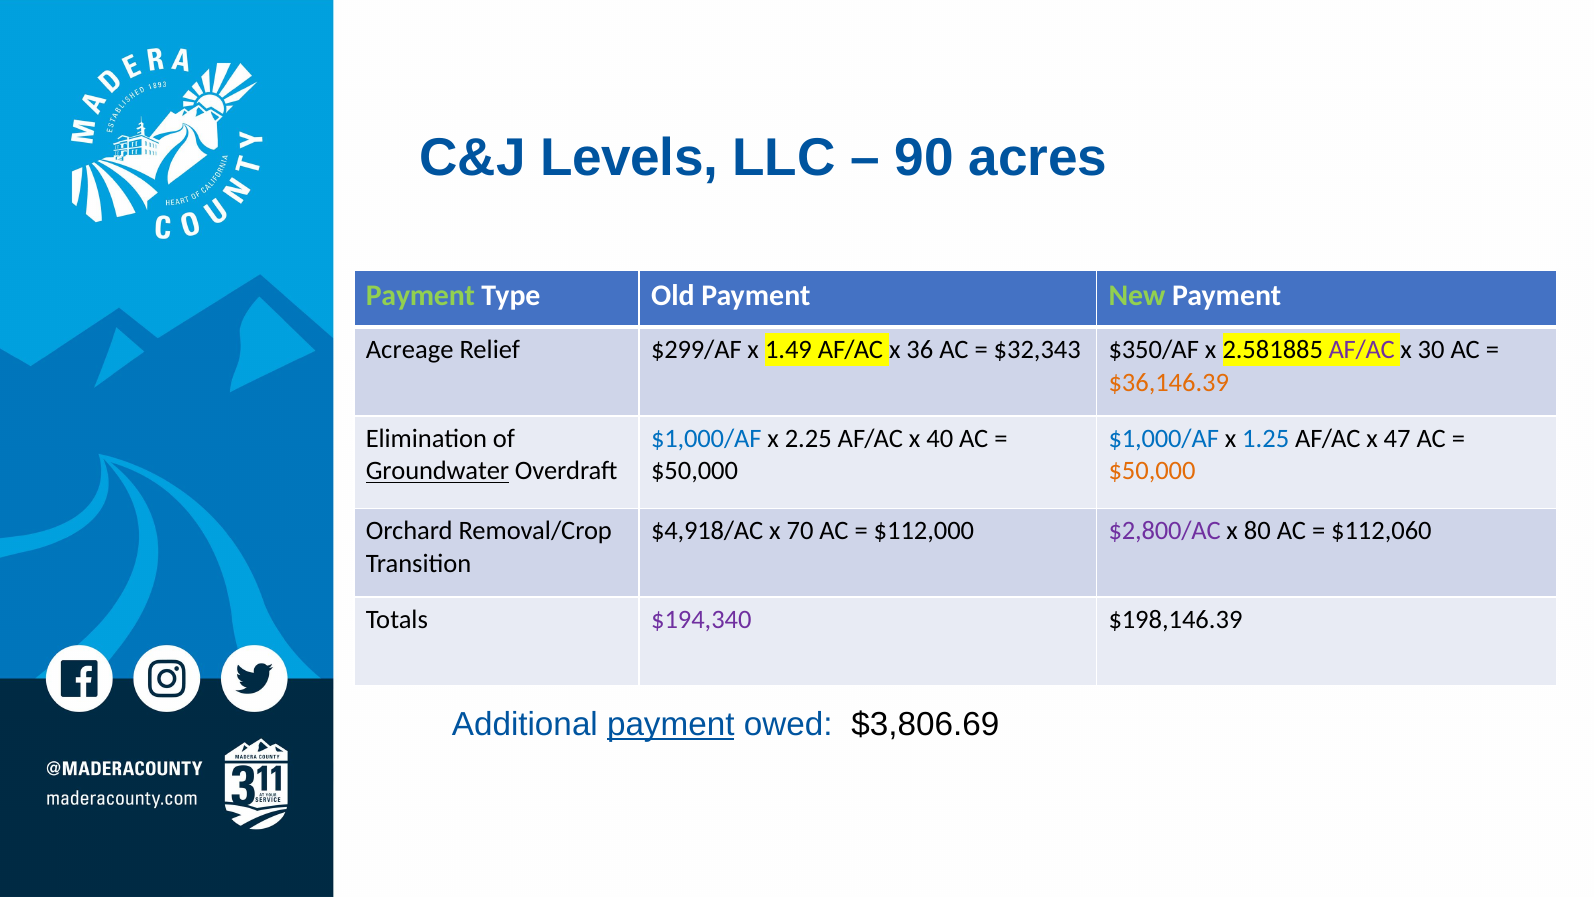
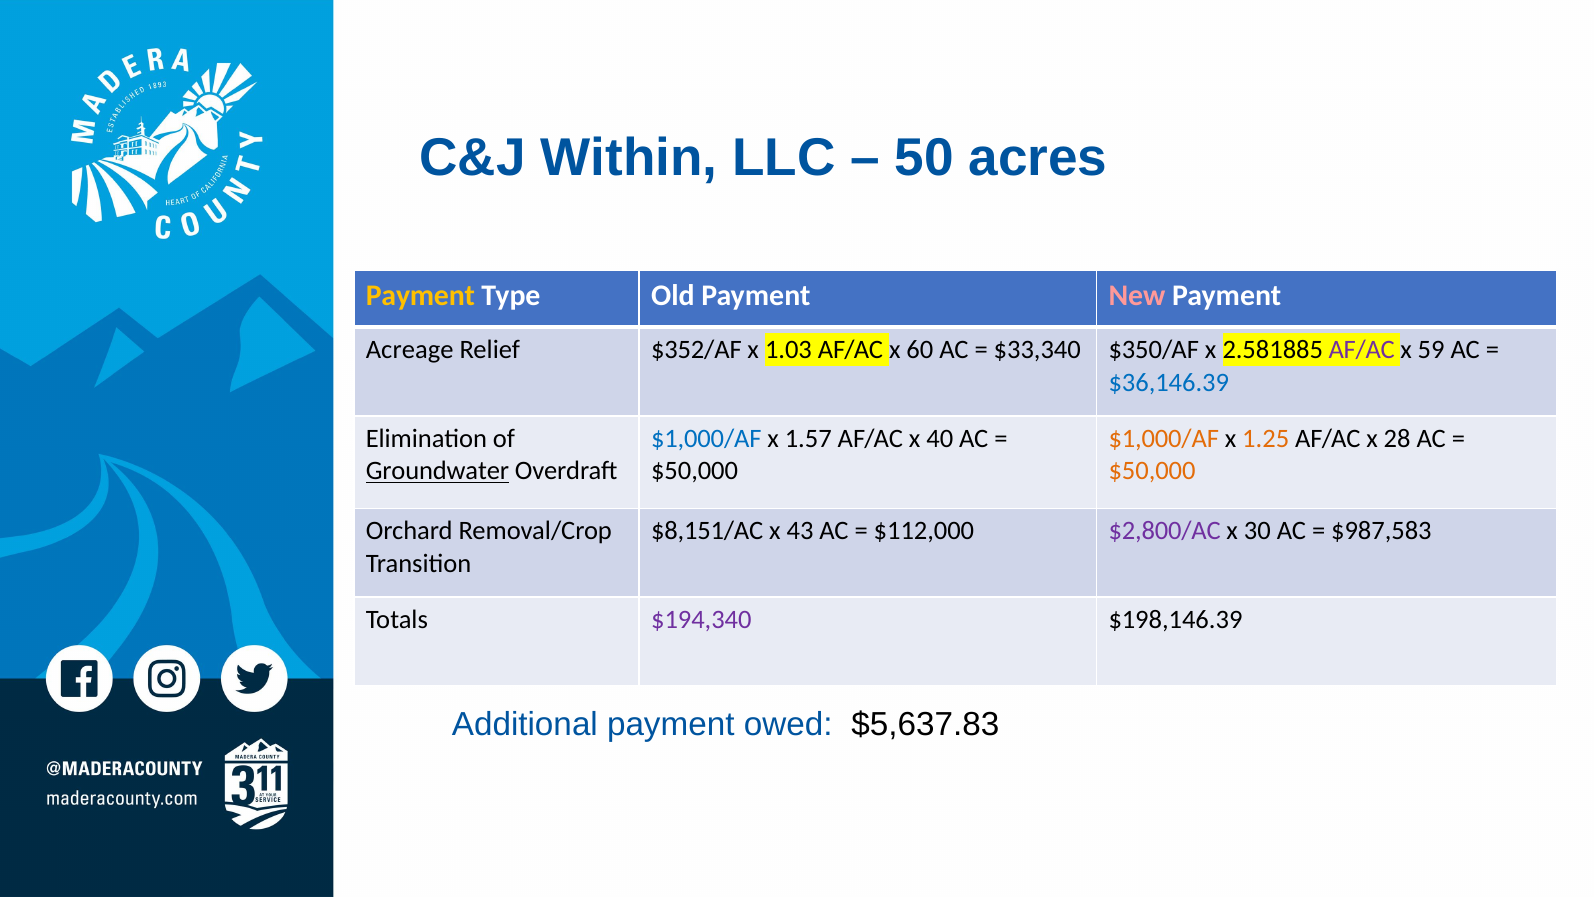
Levels: Levels -> Within (629, 157)
90: 90 -> 50 (924, 157)
Payment colour: light green -> yellow (420, 295)
New colour: light green -> pink (1137, 295)
$299/AF: $299/AF -> $352/AF (696, 350)
1.49: 1.49 -> 1.03 (788, 350)
36: 36 -> 60 (920, 350)
$32,343: $32,343 -> $33,340 (1037, 350)
30: 30 -> 59 (1431, 350)
$36,146.39 colour: orange -> blue (1169, 382)
2.25: 2.25 -> 1.57 (808, 438)
$1,000/AF colour: blue -> orange (1164, 438)
1.25 colour: blue -> orange (1266, 438)
47: 47 -> 28 (1397, 438)
$4,918/AC: $4,918/AC -> $8,151/AC (707, 531)
70: 70 -> 43 (800, 531)
80: 80 -> 30 (1257, 531)
$112,060: $112,060 -> $987,583 (1381, 531)
payment underline: present -> none (671, 724)
$3,806.69: $3,806.69 -> $5,637.83 (925, 724)
